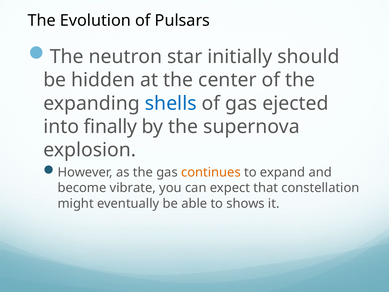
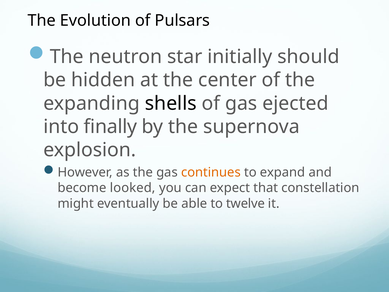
shells colour: blue -> black (171, 103)
vibrate: vibrate -> looked (133, 188)
shows: shows -> twelve (246, 203)
